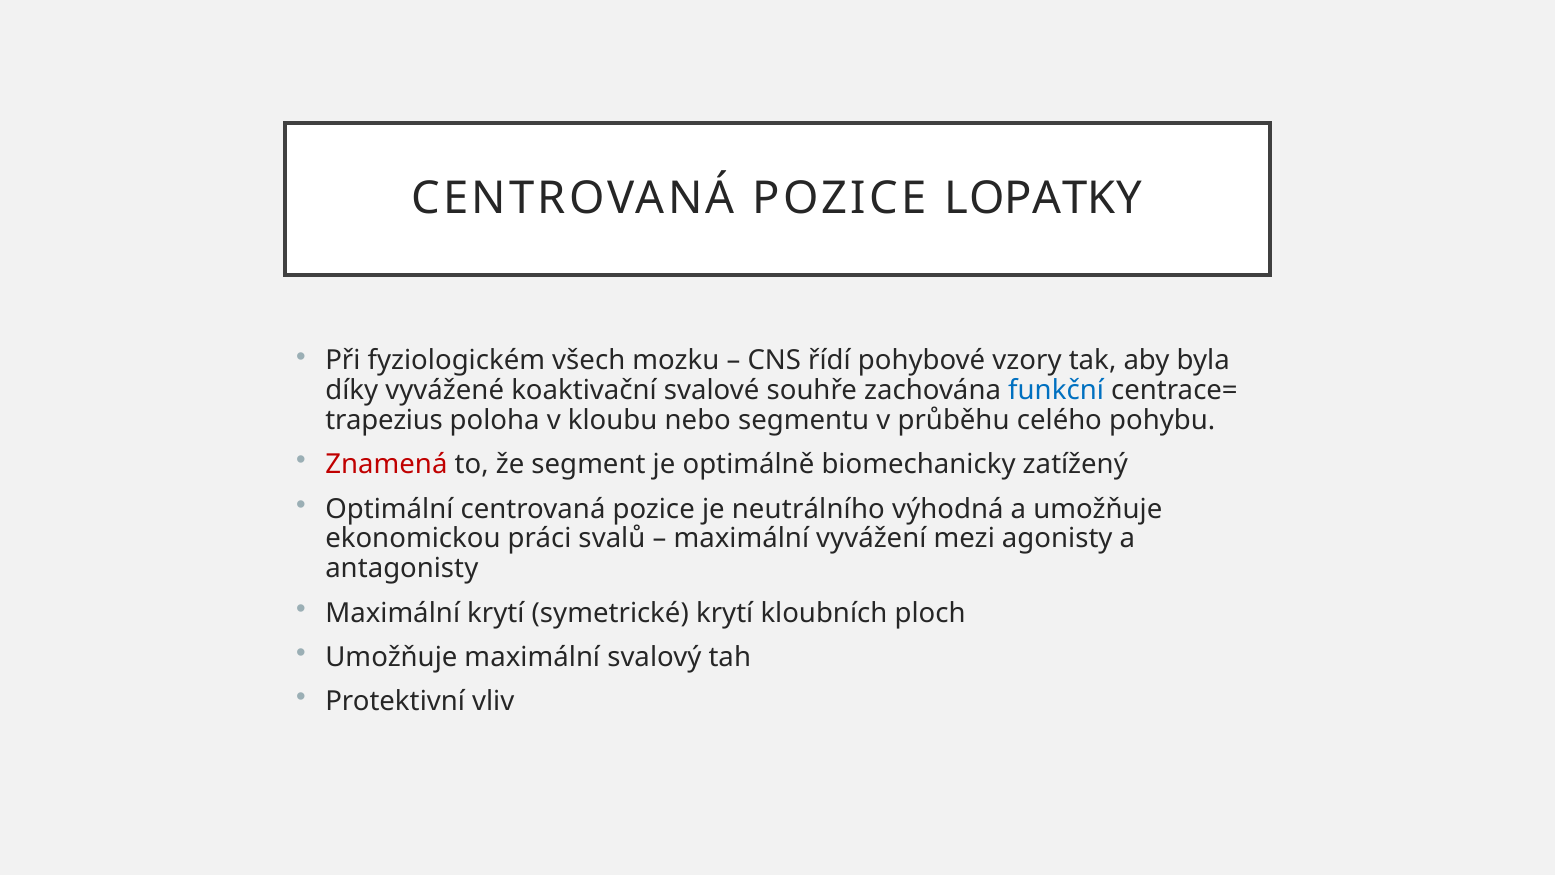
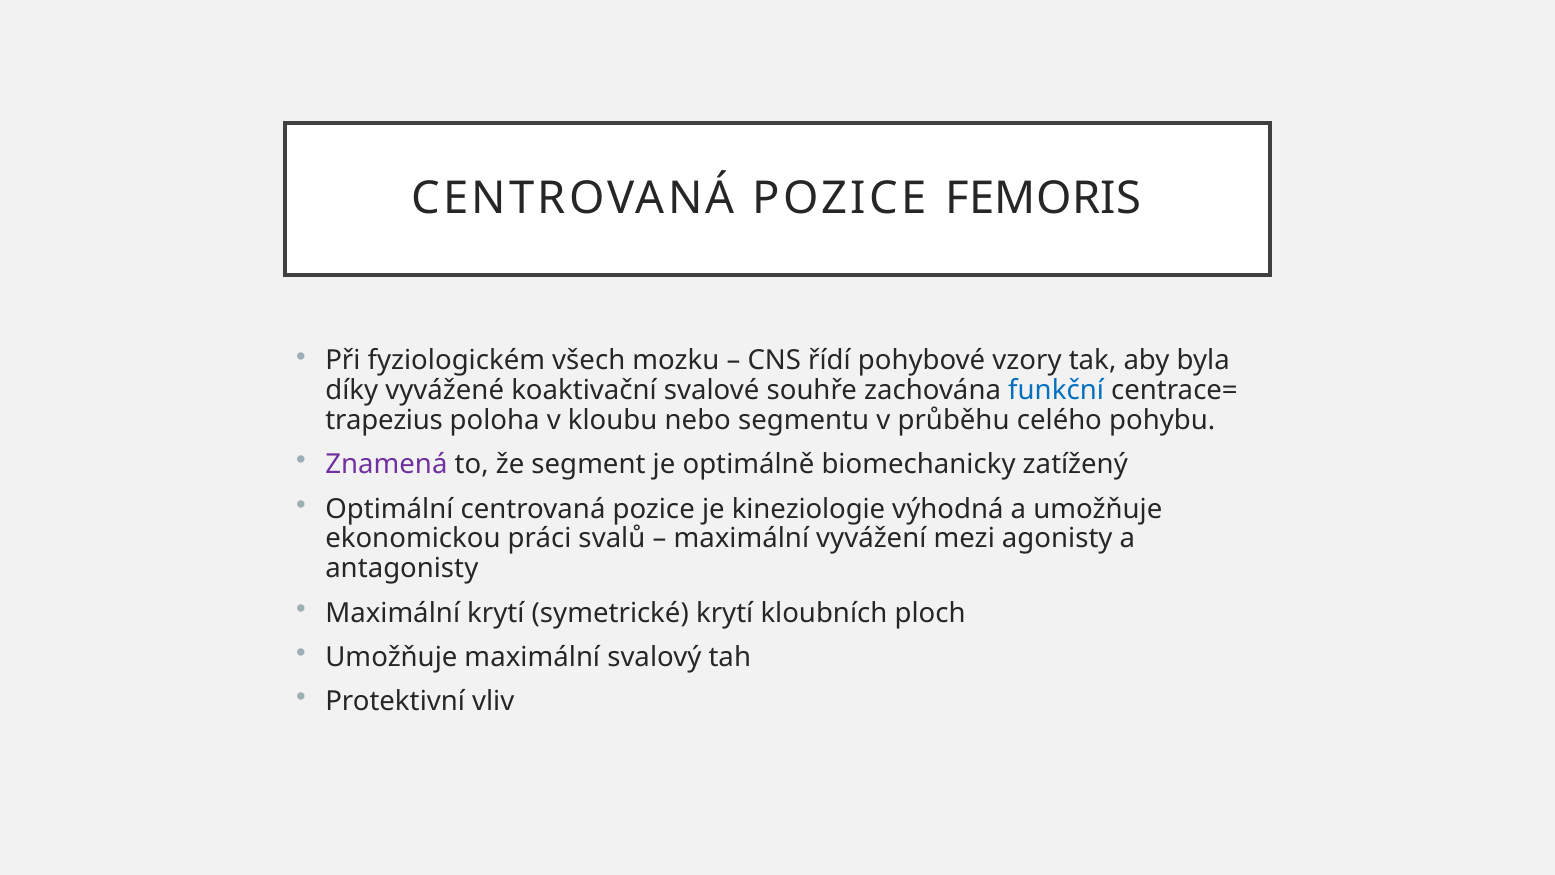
LOPATKY: LOPATKY -> FEMORIS (1043, 199)
Znamená colour: red -> purple (386, 465)
neutrálního: neutrálního -> kineziologie (808, 509)
